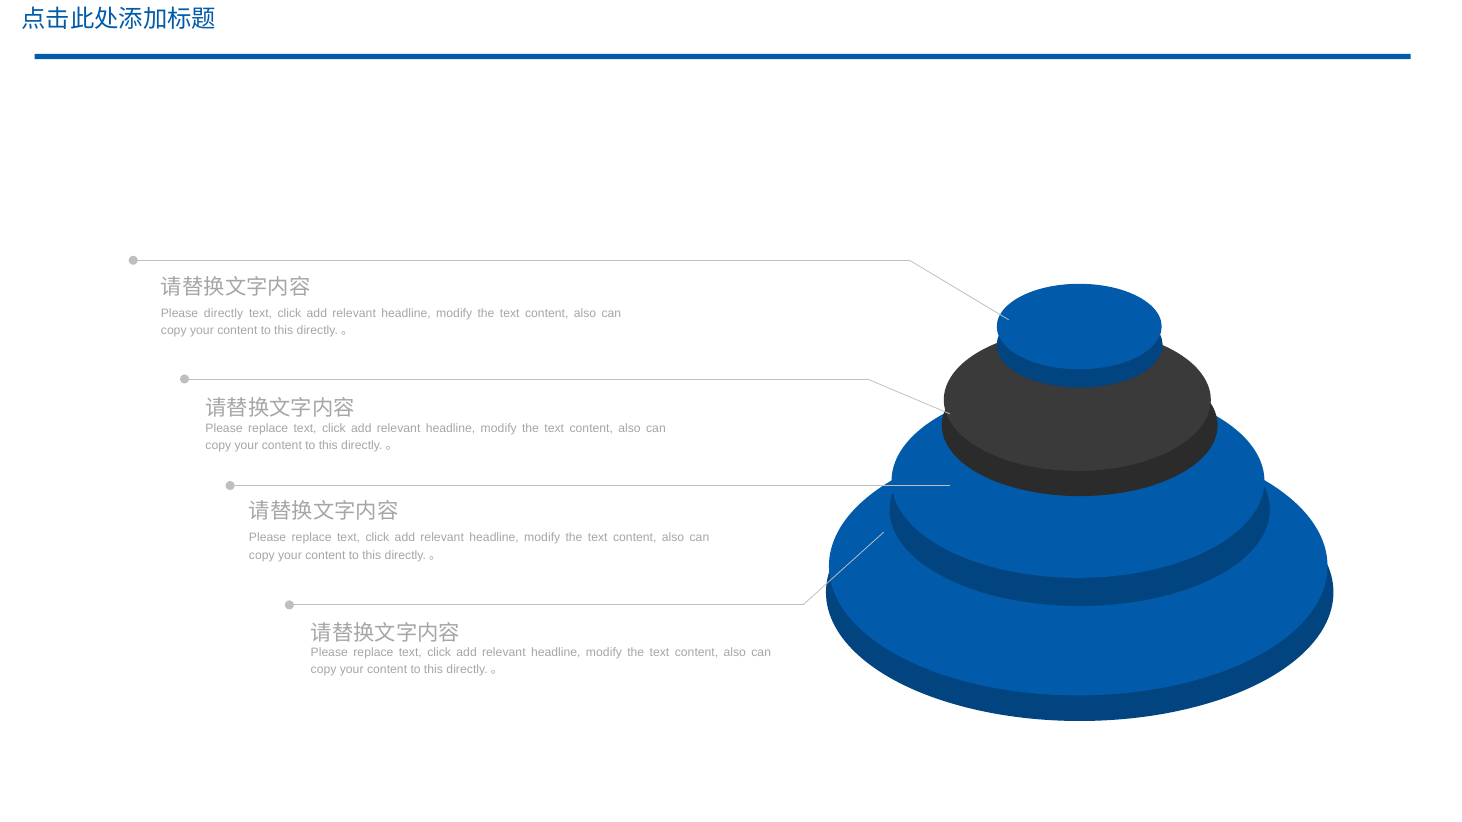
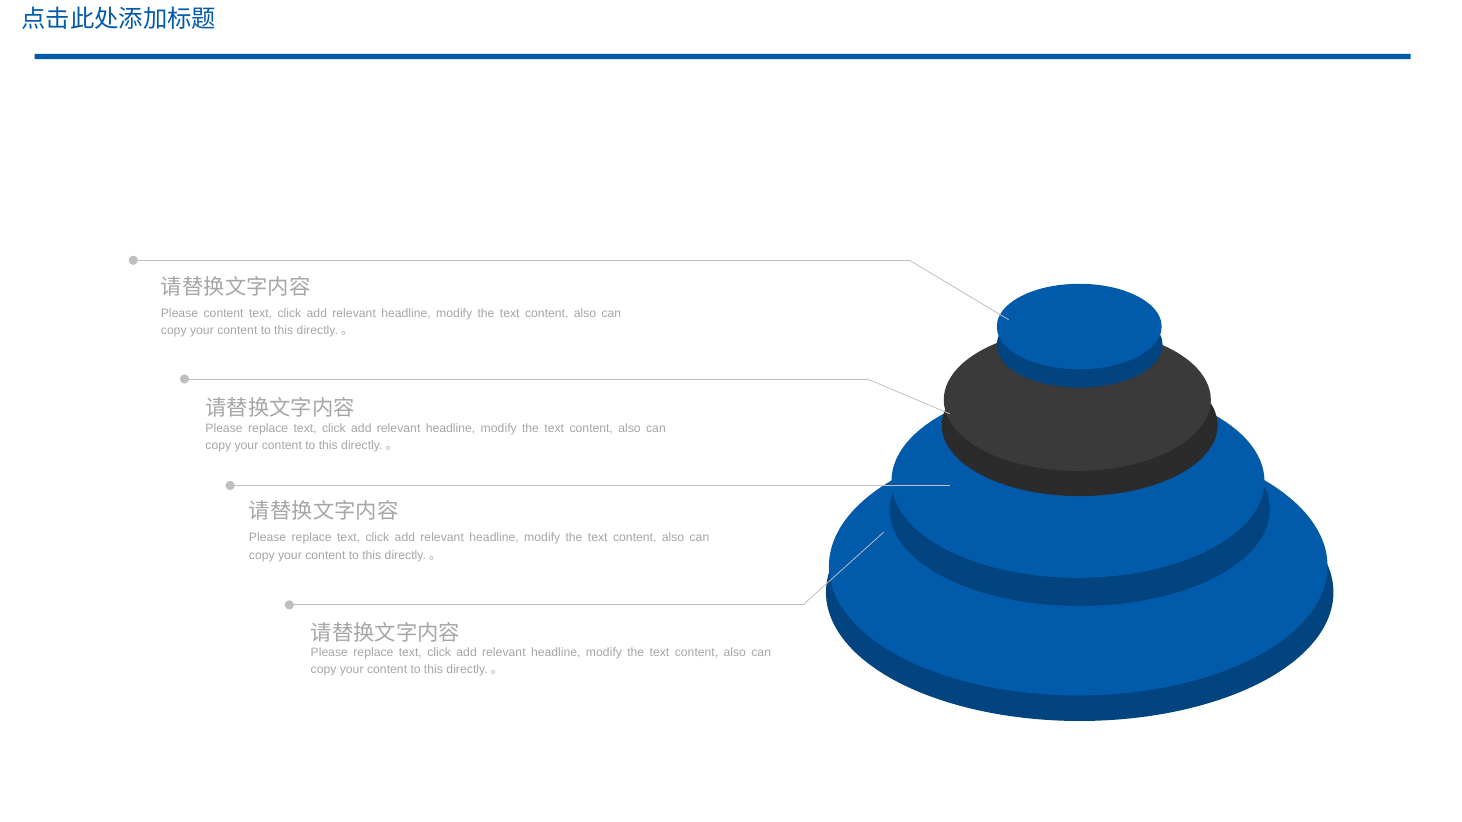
Please directly: directly -> content (224, 313)
